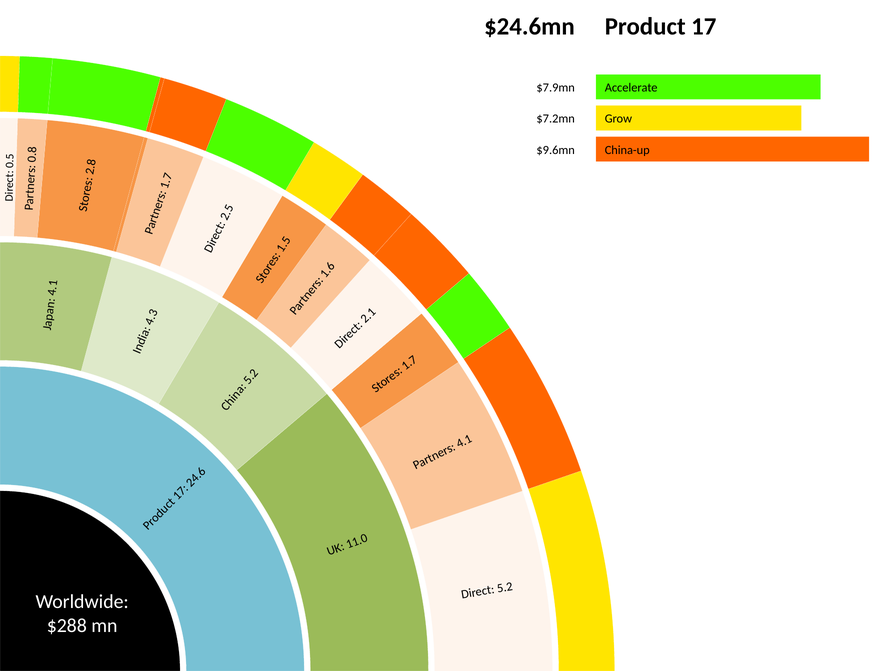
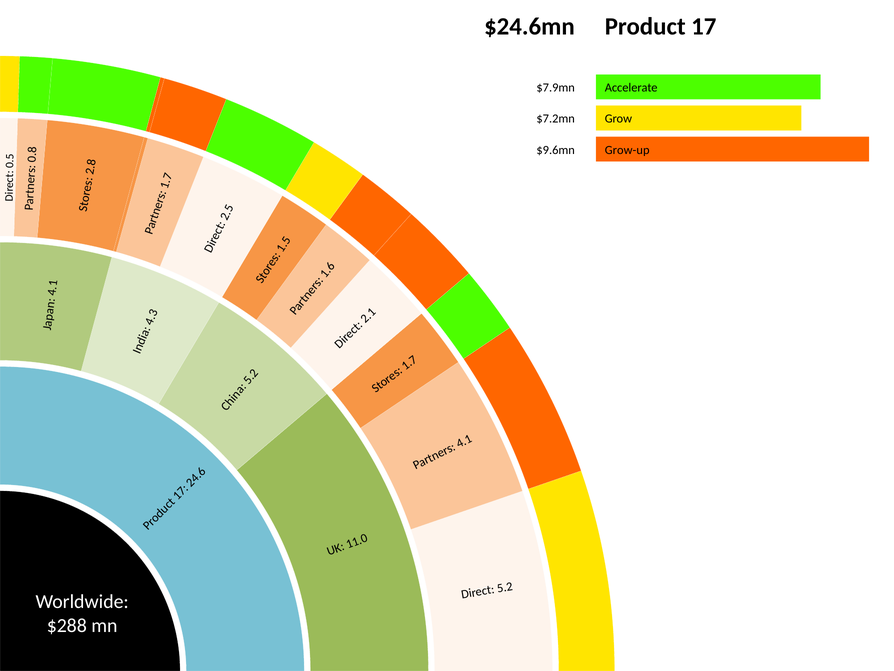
China-up: China-up -> Grow-up (627, 150)
